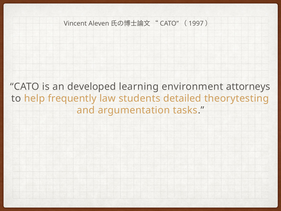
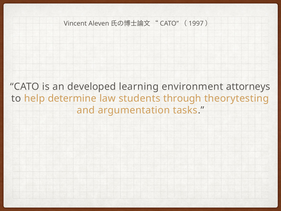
frequently: frequently -> determine (72, 98)
detailed: detailed -> through (182, 98)
